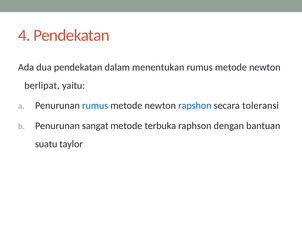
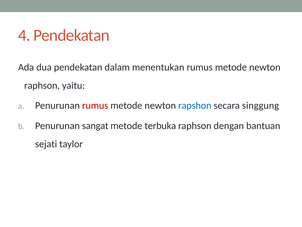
berlipat: berlipat -> raphson (42, 85)
rumus colour: blue -> red (95, 105)
toleransi: toleransi -> singgung (261, 105)
suatu: suatu -> sejati (46, 144)
